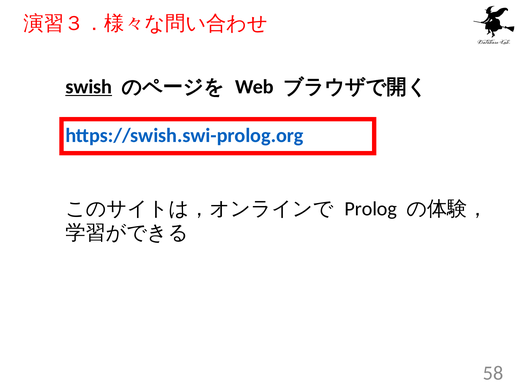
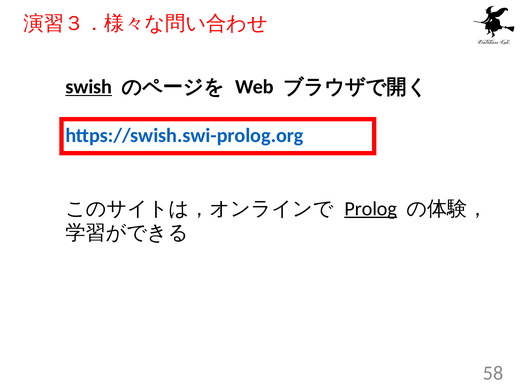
Prolog underline: none -> present (371, 209)
